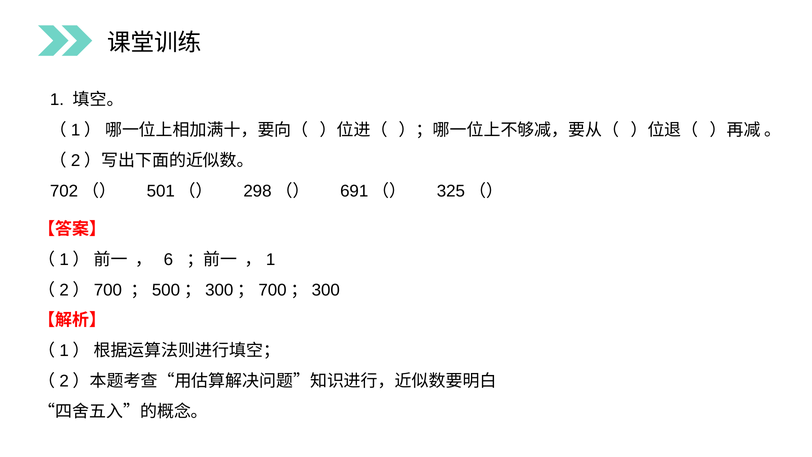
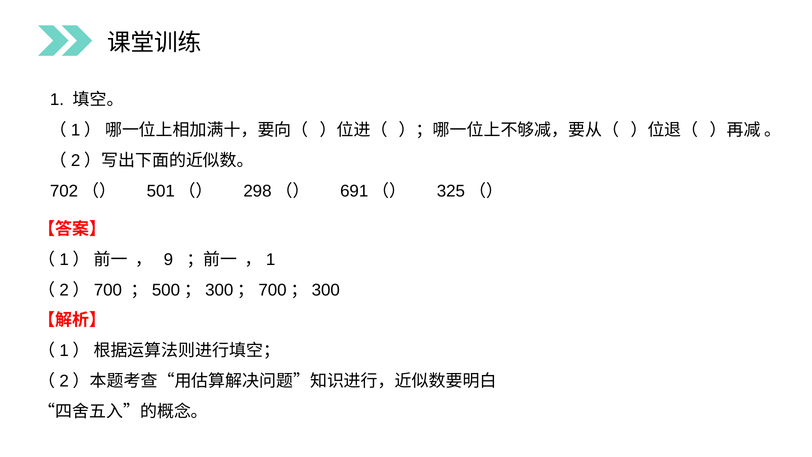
6: 6 -> 9 (168, 259)
